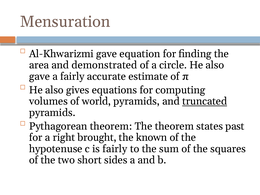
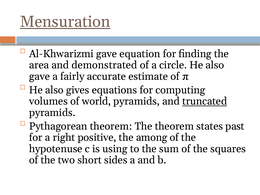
Mensuration underline: none -> present (65, 22)
brought: brought -> positive (97, 138)
known: known -> among (152, 138)
is fairly: fairly -> using (115, 149)
